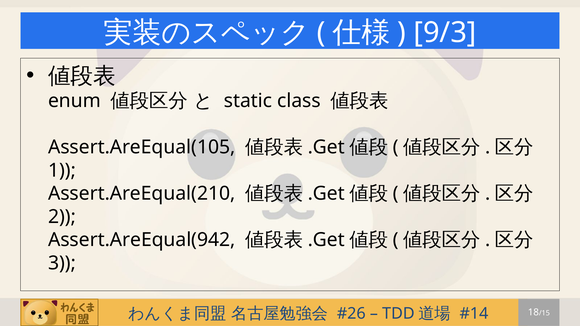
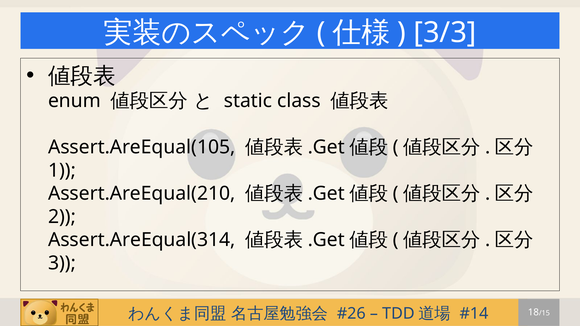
9/3: 9/3 -> 3/3 (445, 33)
Assert.AreEqual(942: Assert.AreEqual(942 -> Assert.AreEqual(314 (142, 240)
